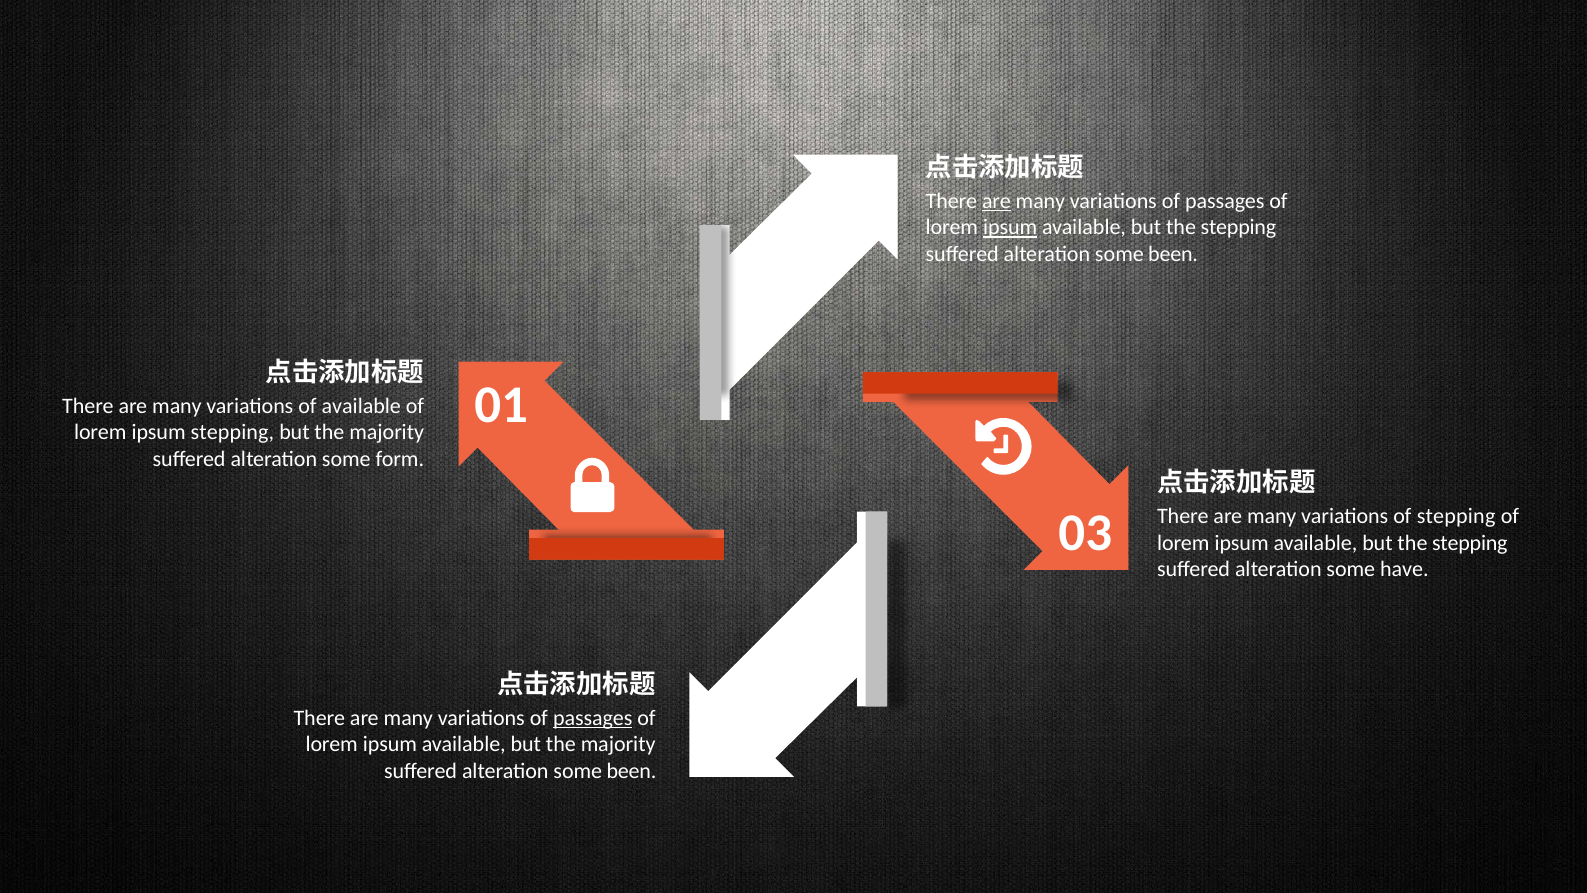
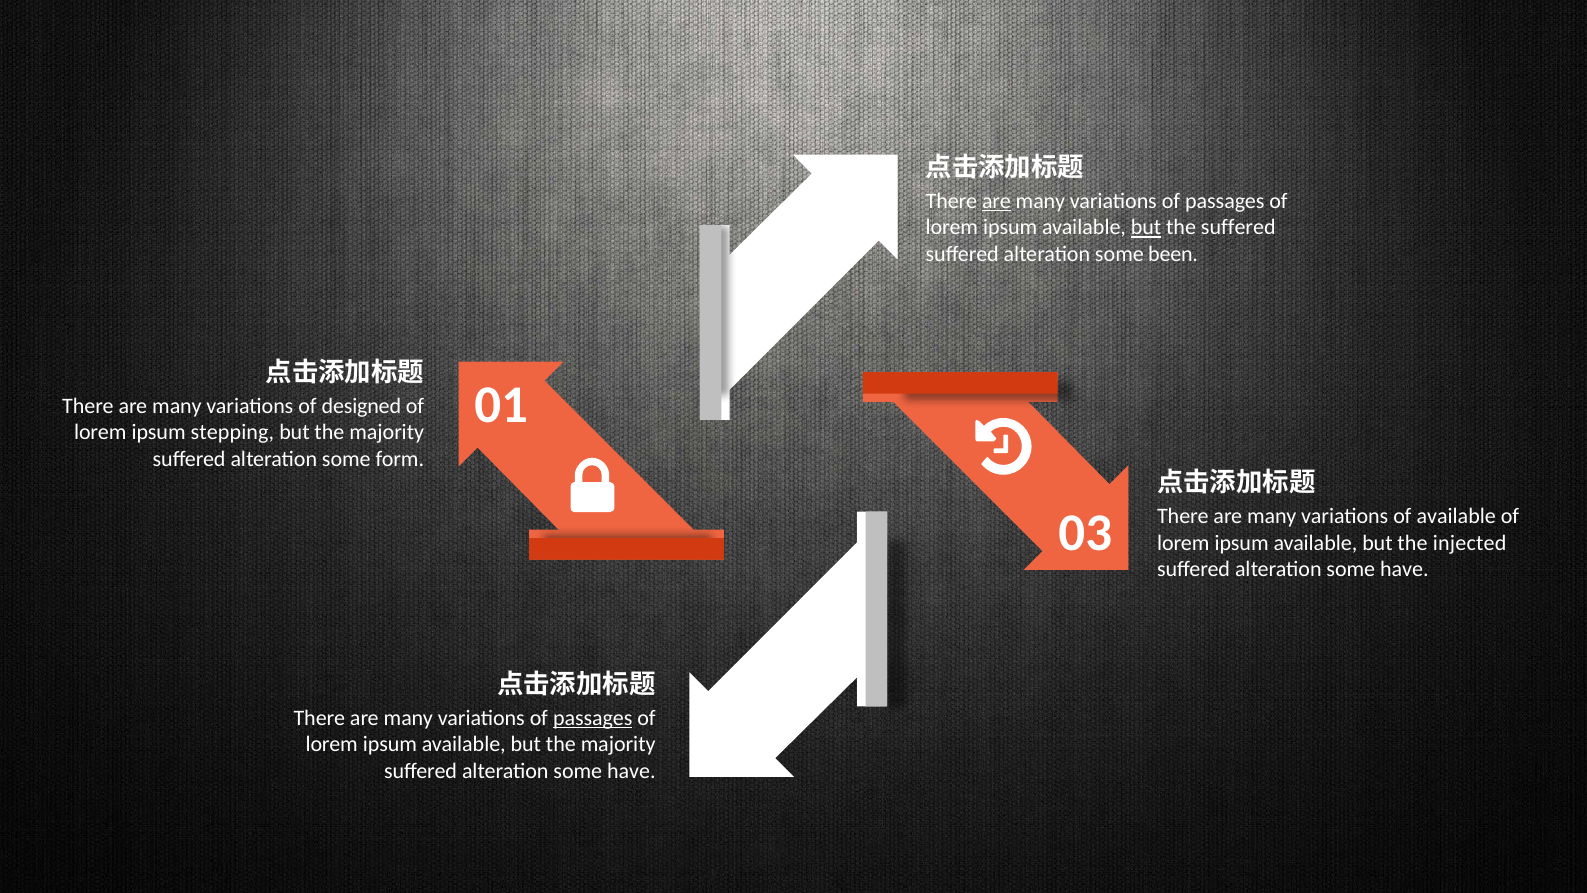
ipsum underline: present -> none (1010, 228)
but underline: none -> present (1146, 228)
stepping: stepping -> suffered (1238, 228)
of available: available -> designed (361, 406)
of stepping: stepping -> available (1456, 516)
stepping: stepping -> injected (1470, 543)
been: been -> have (631, 771)
